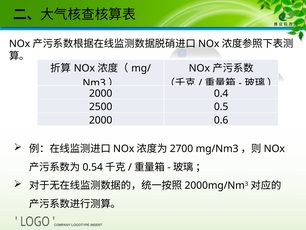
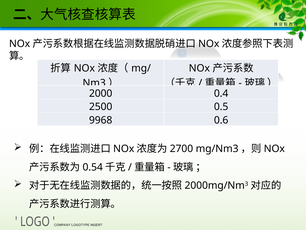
2000: 2000 -> 9968 (101, 120)
